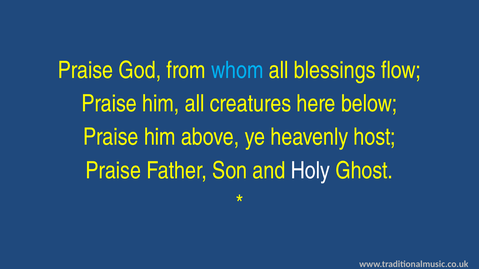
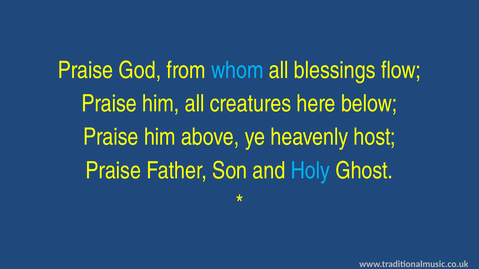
Holy colour: white -> light blue (310, 171)
